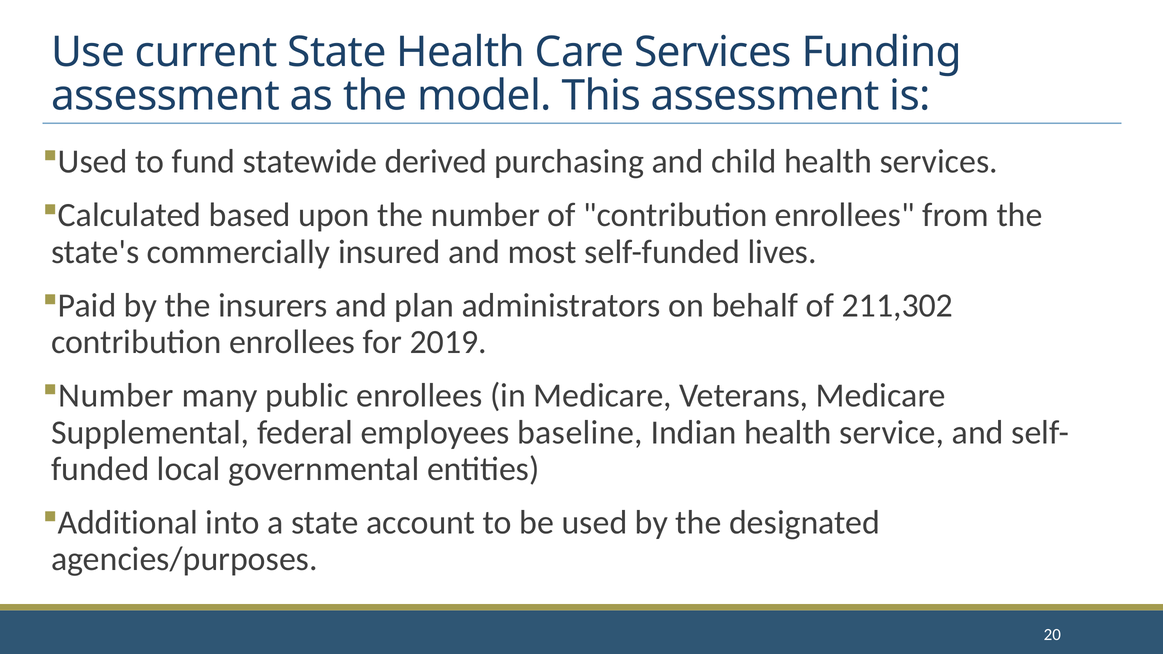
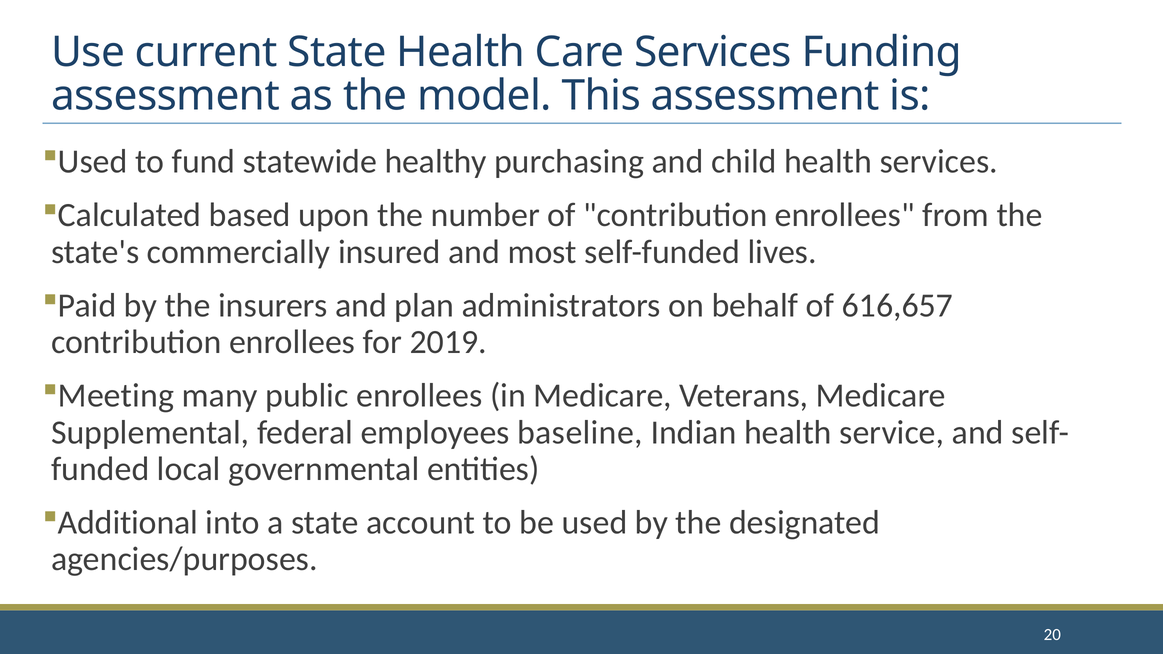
derived: derived -> healthy (436, 162)
211,302: 211,302 -> 616,657 (897, 306)
Number: Number -> Meeting (116, 396)
